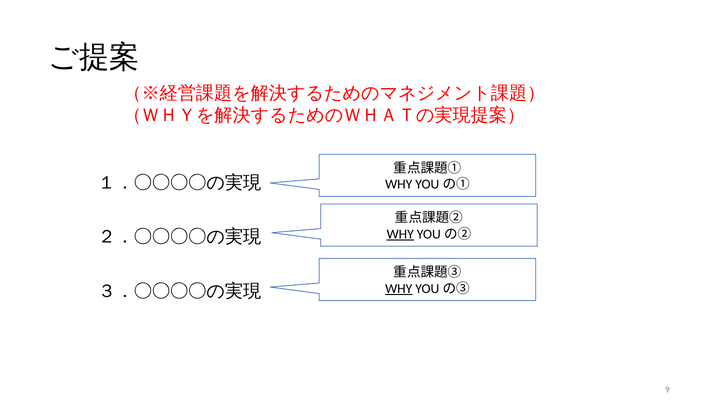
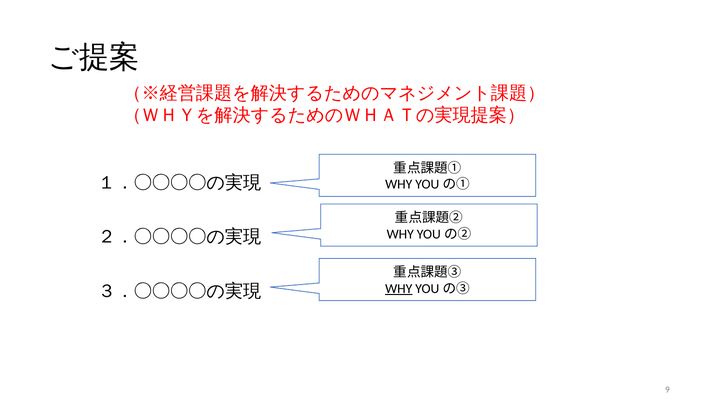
WHY underline: present -> none (400, 234)
